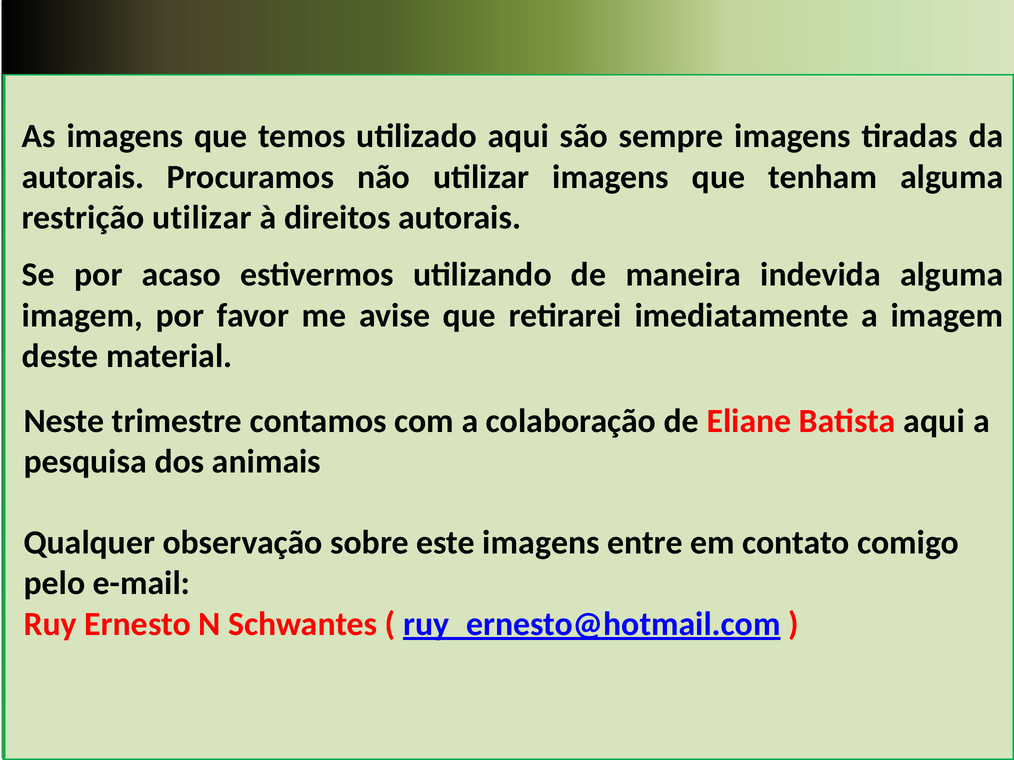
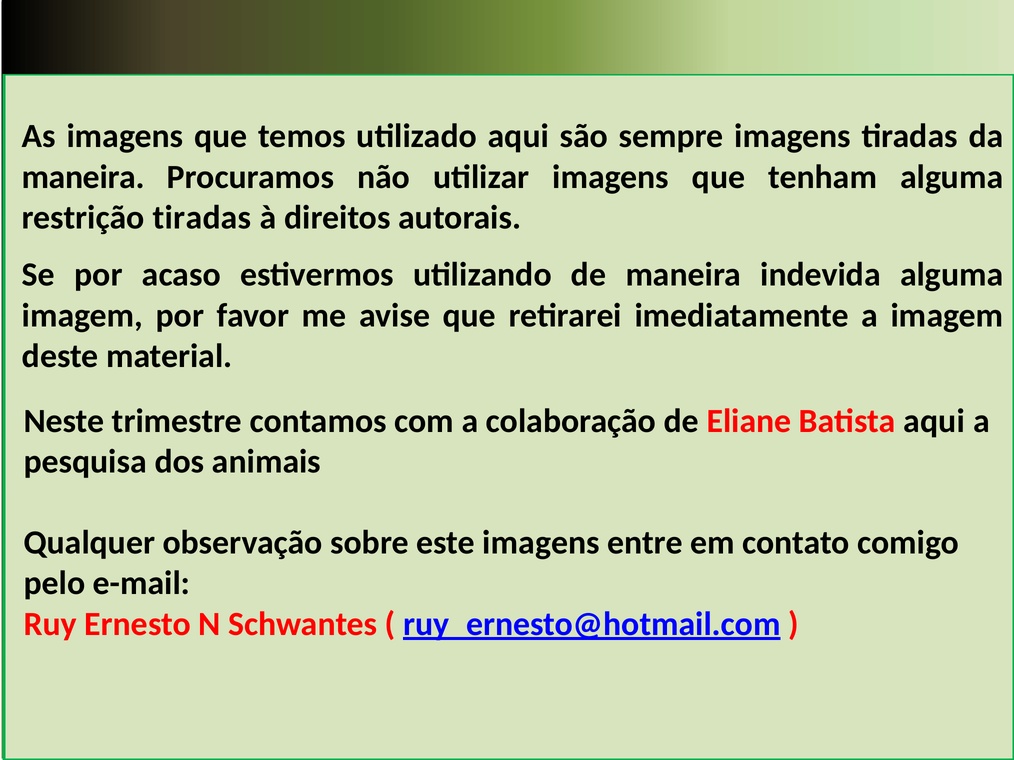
autorais: autorais -> maneira (83, 177)
restrição utilizar: utilizar -> tiradas (202, 218)
